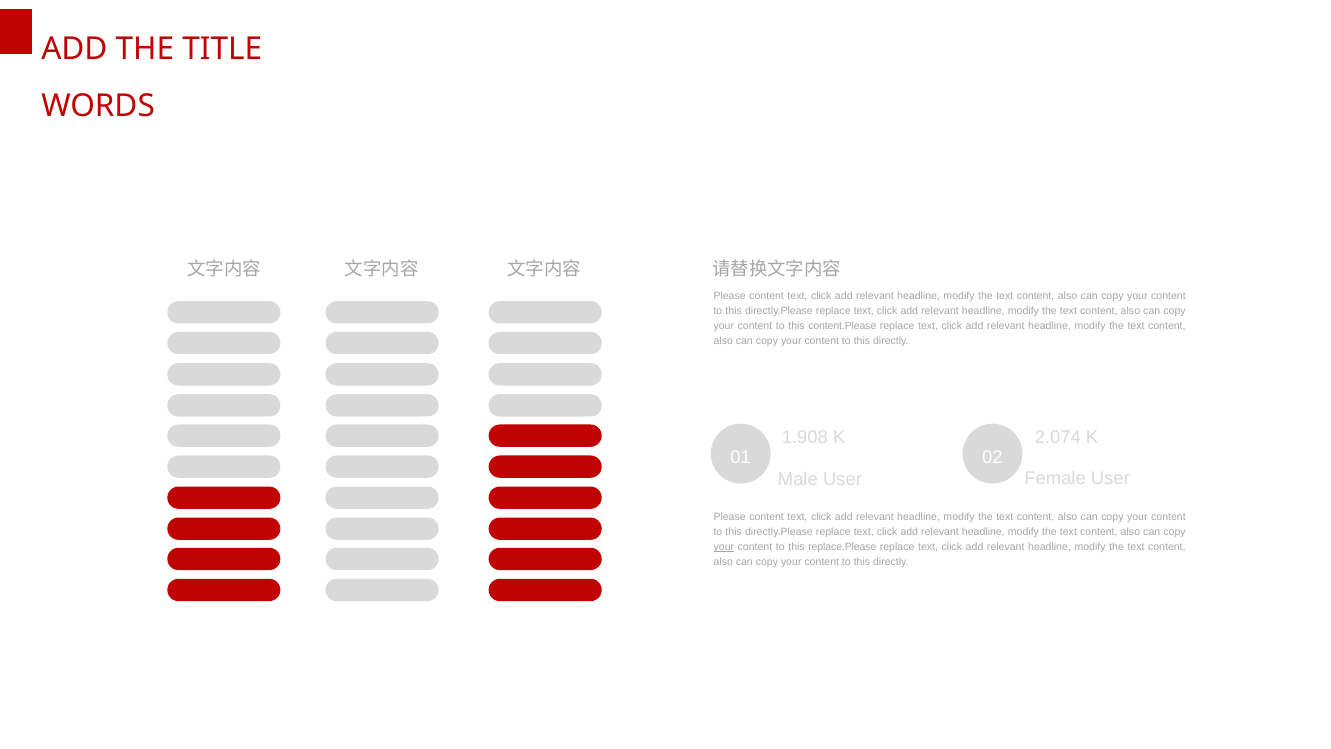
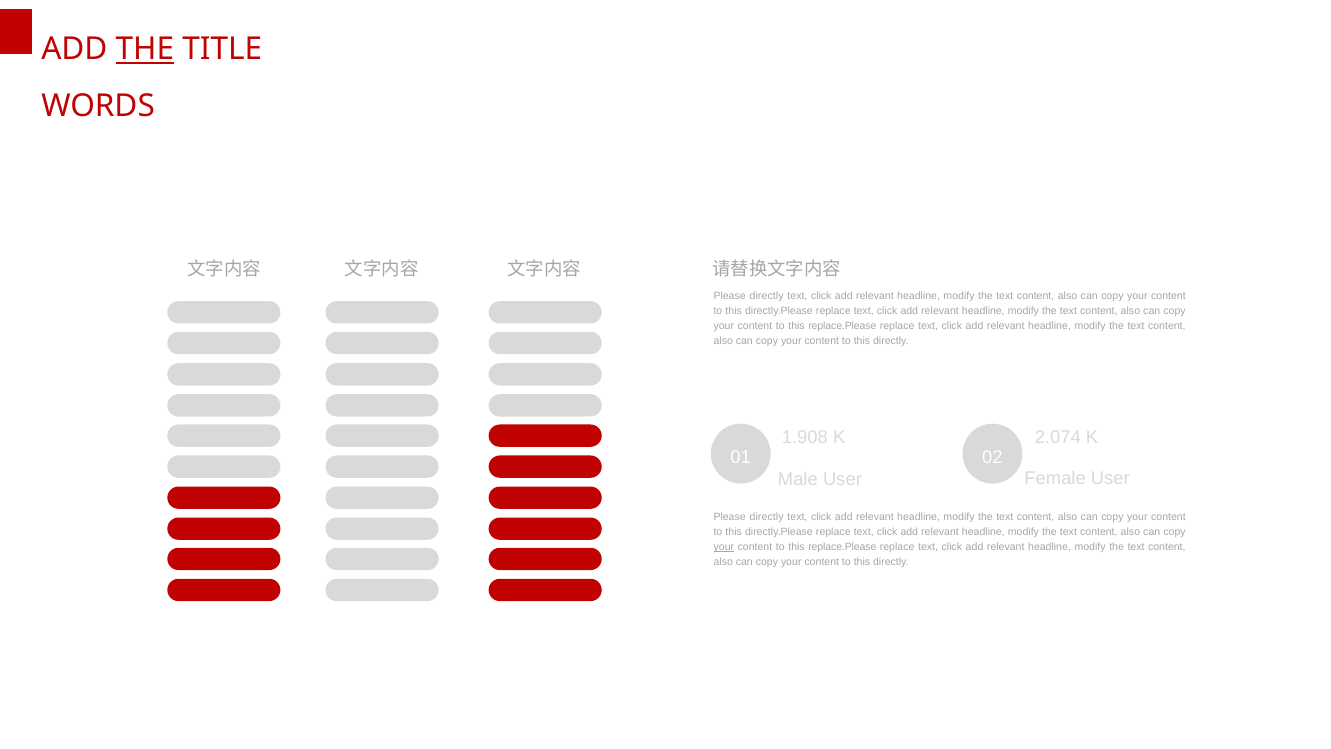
THE underline: none -> present (145, 49)
content: content -> directly (767, 296)
content.Please: content.Please -> replace.Please (842, 326)
content: content -> directly (767, 516)
